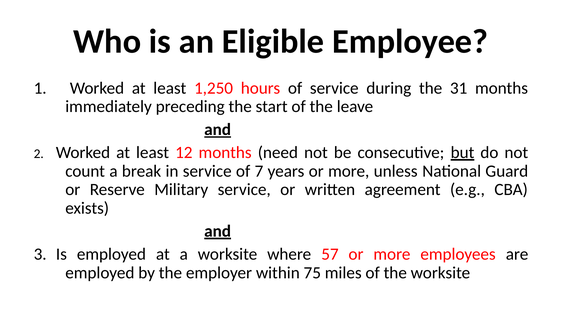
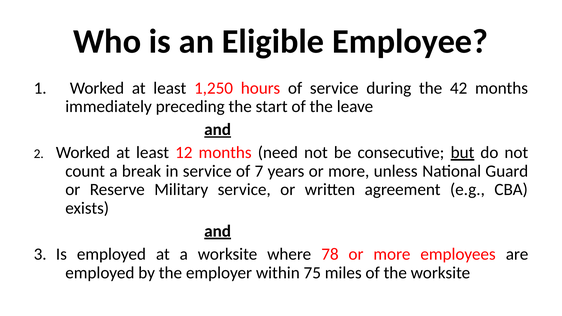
31: 31 -> 42 (459, 88)
57: 57 -> 78 (330, 254)
